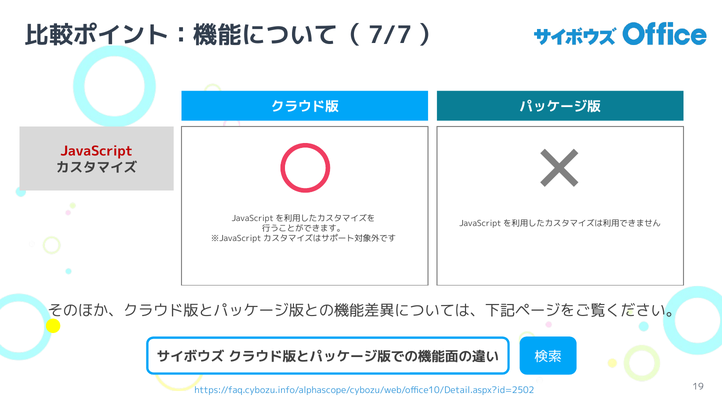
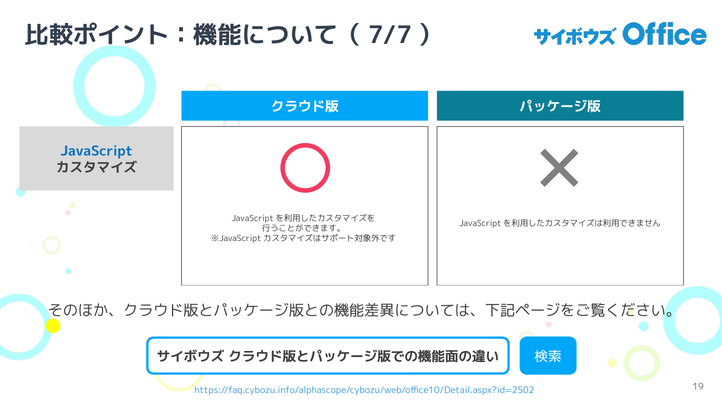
JavaScript colour: red -> blue (97, 151)
